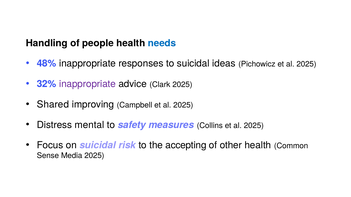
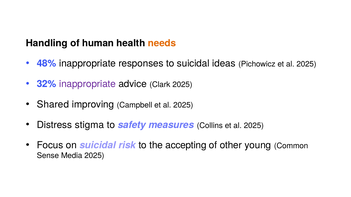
people: people -> human (98, 43)
needs colour: blue -> orange (162, 43)
mental: mental -> stigma (89, 125)
other health: health -> young (258, 146)
